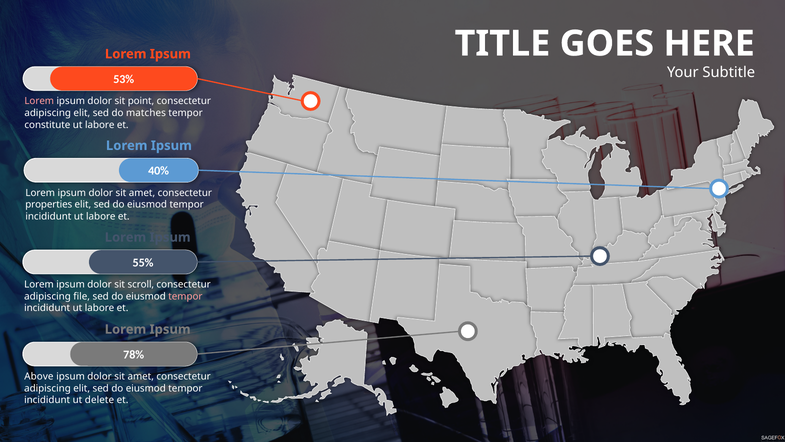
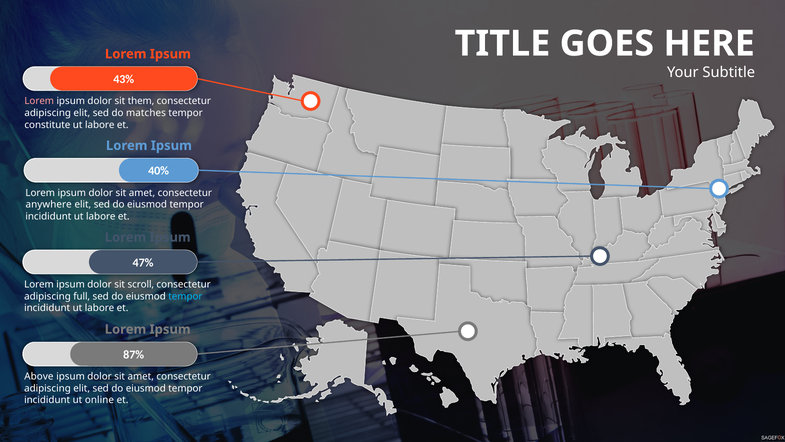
53%: 53% -> 43% (124, 79)
point: point -> them (141, 101)
properties: properties -> anywhere (49, 204)
55%: 55% -> 47% (143, 263)
file: file -> full (82, 296)
tempor colour: pink -> light blue (185, 296)
78%: 78% -> 87% (134, 354)
delete: delete -> online (99, 400)
